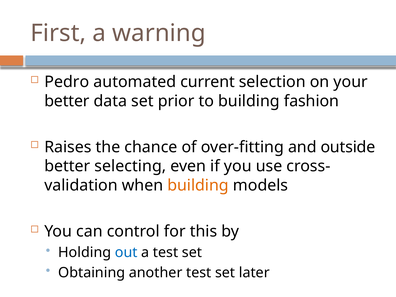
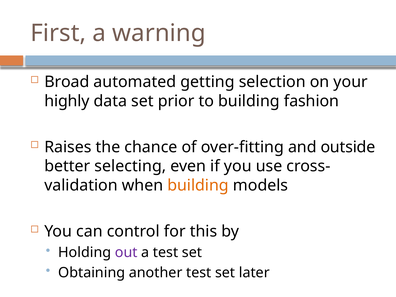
Pedro: Pedro -> Broad (67, 82)
current: current -> getting (207, 82)
better: better -> highly (67, 101)
out colour: blue -> purple (126, 252)
